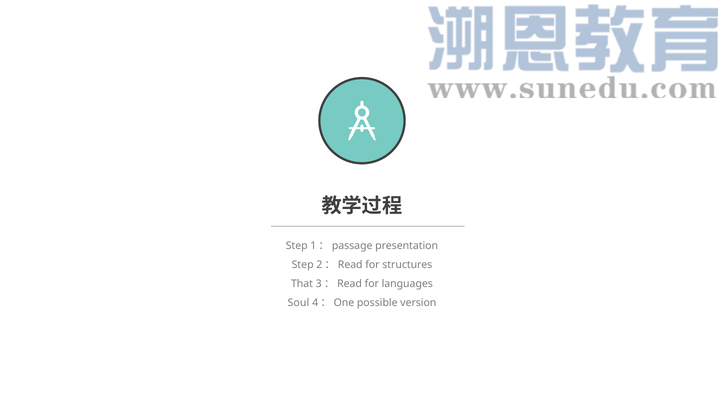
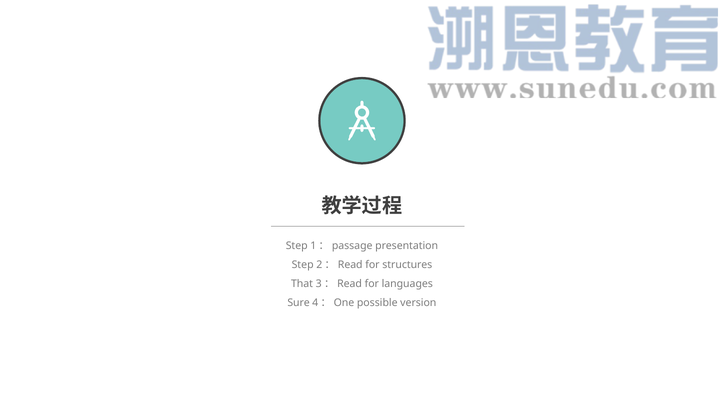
Soul: Soul -> Sure (299, 303)
